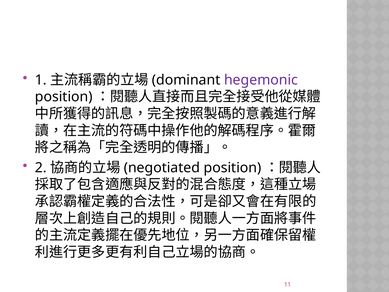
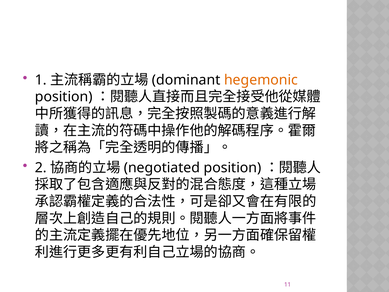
hegemonic colour: purple -> orange (261, 80)
